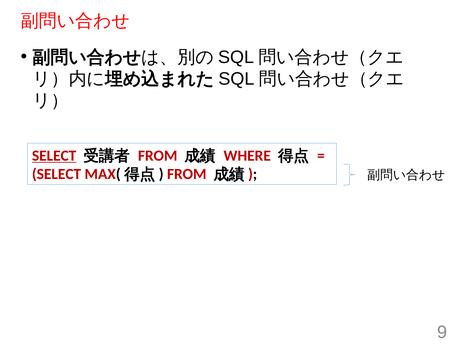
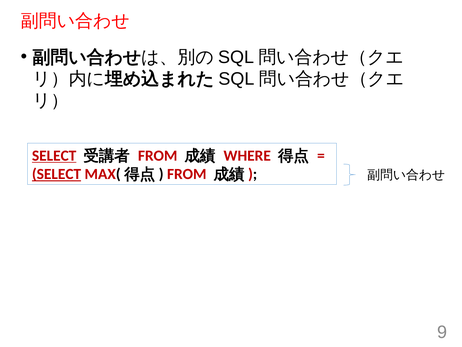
SELECT underline: none -> present (57, 174)
